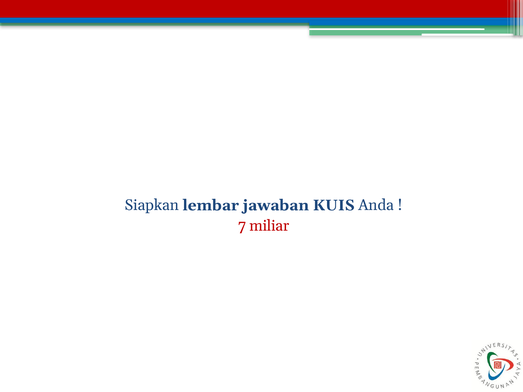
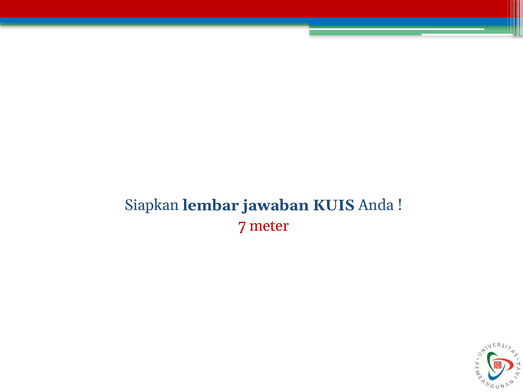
miliar: miliar -> meter (269, 226)
